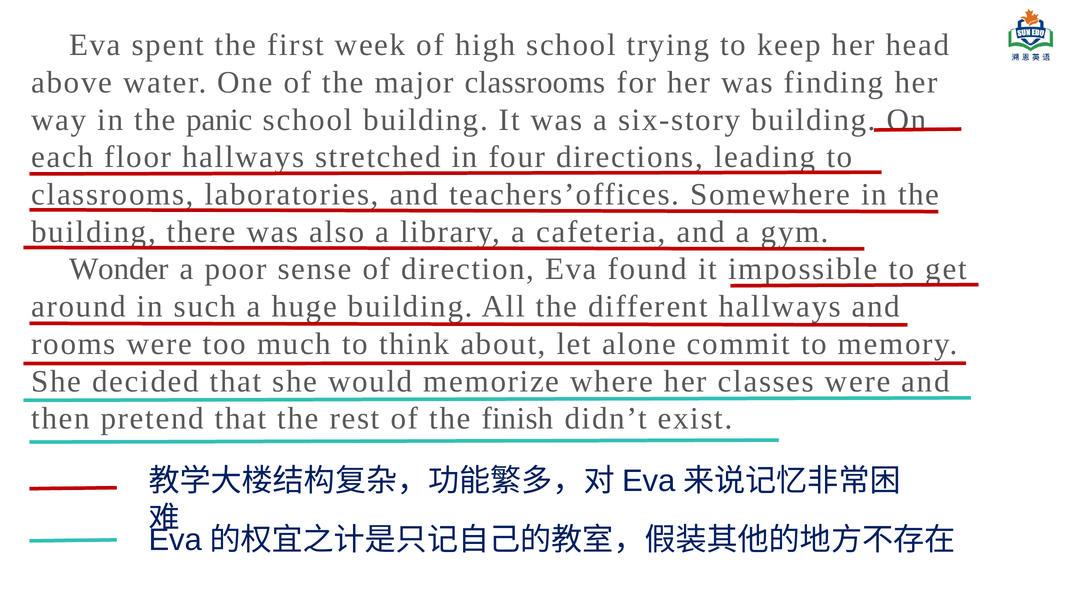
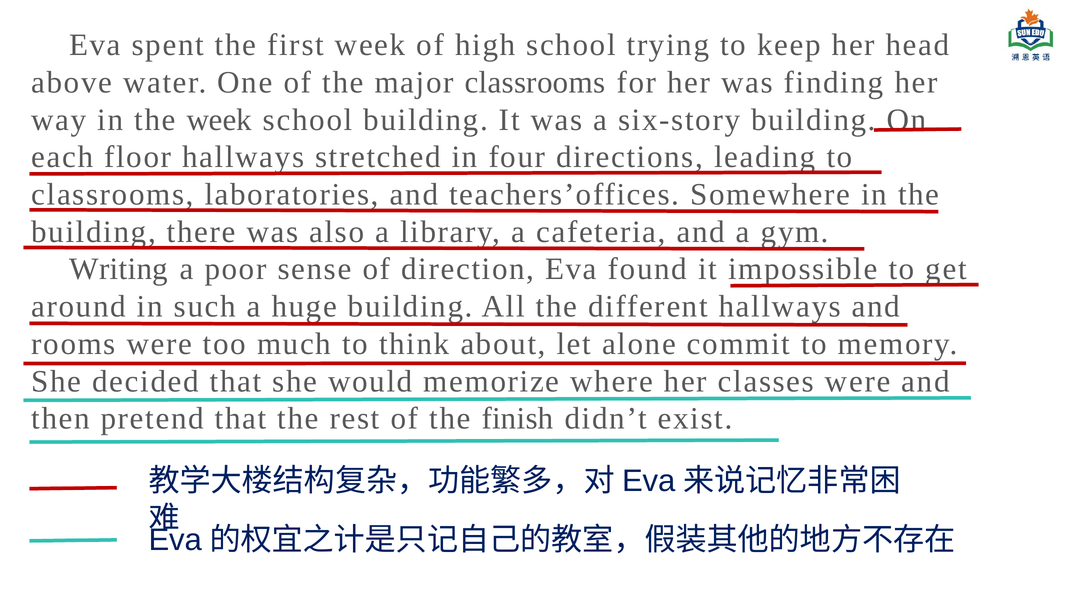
the panic: panic -> week (219, 120)
Wonder: Wonder -> Writing (119, 269)
